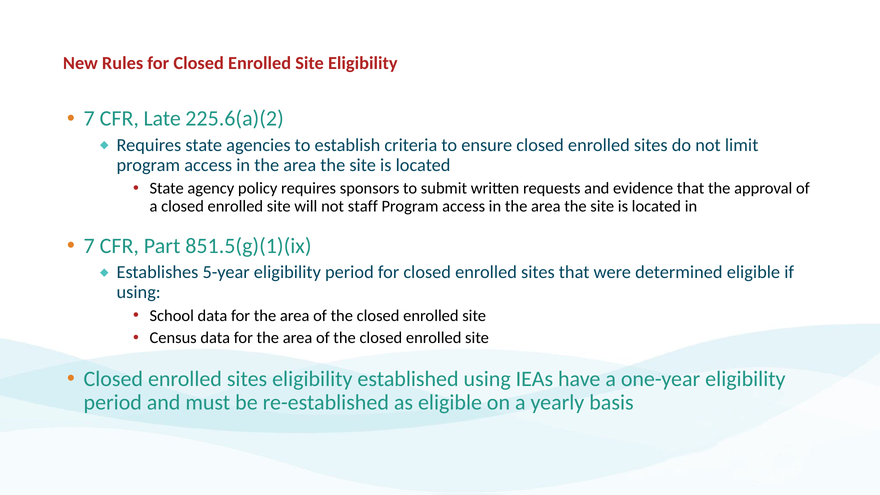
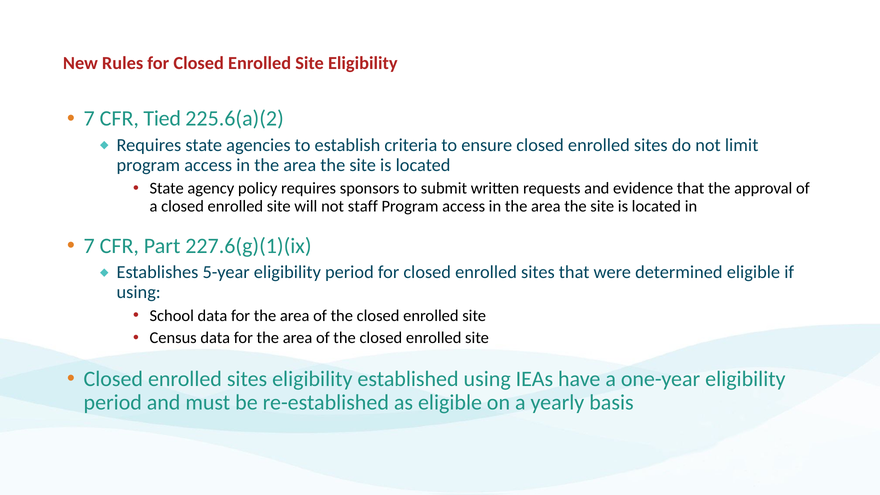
Late: Late -> Tied (162, 119)
851.5(g)(1)(ix: 851.5(g)(1)(ix -> 227.6(g)(1)(ix (248, 246)
